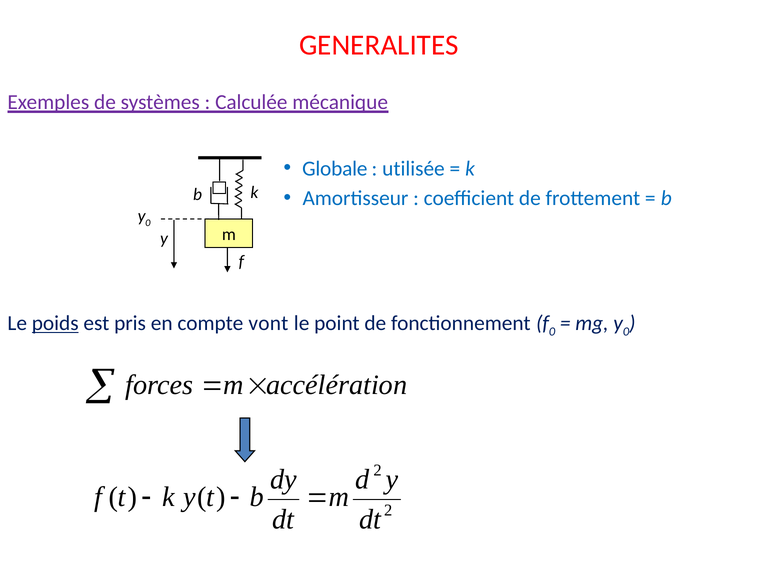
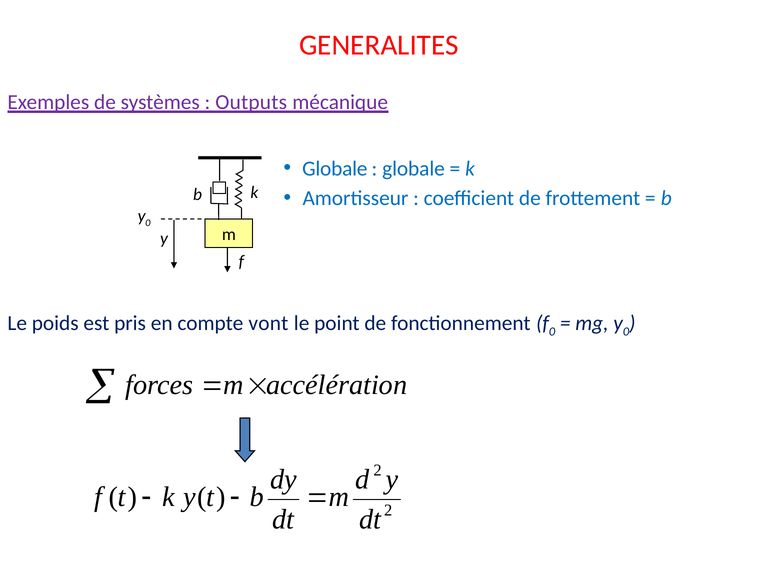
Calculée: Calculée -> Outputs (251, 103)
utilisée: utilisée -> globale (413, 169)
poids underline: present -> none (55, 324)
